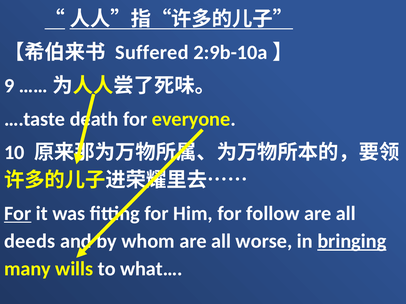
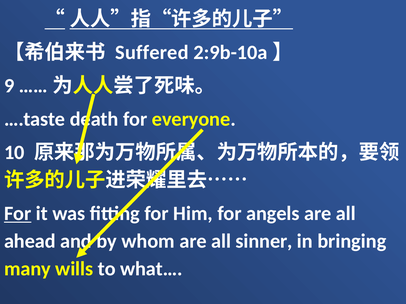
follow: follow -> angels (273, 214)
deeds: deeds -> ahead (30, 242)
worse: worse -> sinner (264, 242)
bringing underline: present -> none (352, 242)
